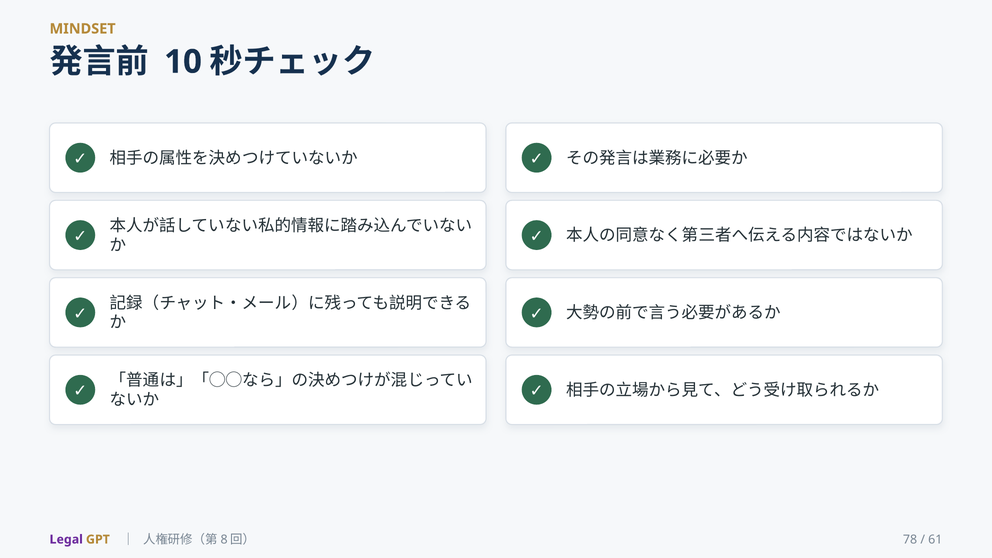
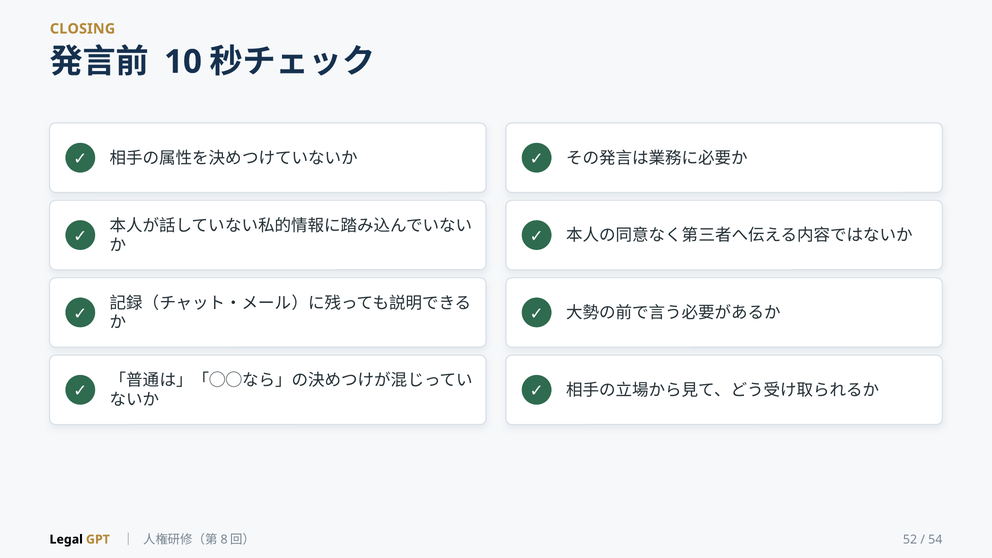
MINDSET: MINDSET -> CLOSING (83, 29)
Legal colour: purple -> black (66, 539)
78: 78 -> 52 (910, 539)
61: 61 -> 54 (935, 539)
